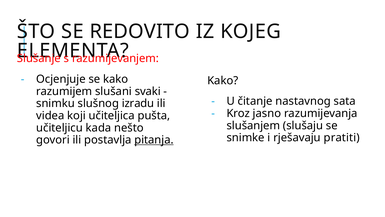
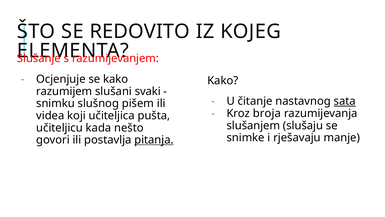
sata underline: none -> present (345, 101)
izradu: izradu -> pišem (138, 103)
jasno: jasno -> broja (267, 113)
pratiti: pratiti -> manje (342, 137)
